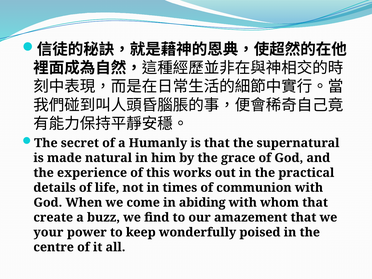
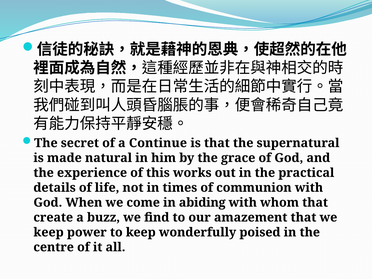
Humanly: Humanly -> Continue (158, 143)
your: your -> keep (49, 232)
